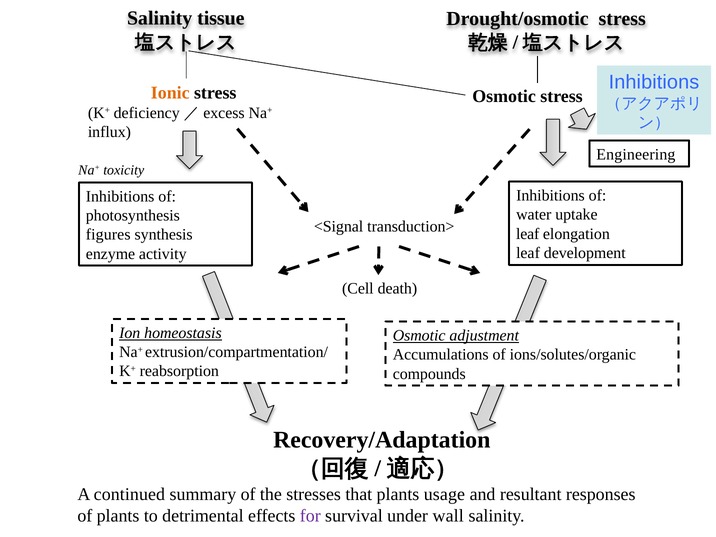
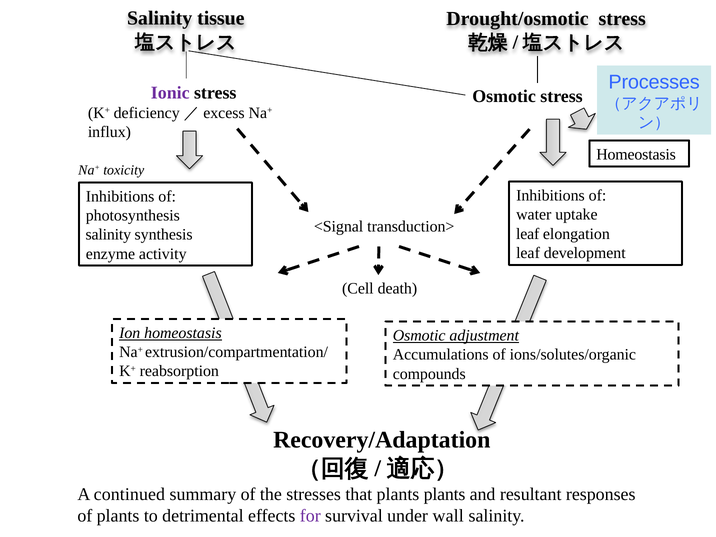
Inhibitions: Inhibitions -> Processes (654, 82)
Ionic colour: orange -> purple (170, 93)
Engineering: Engineering -> Homeostasis (636, 155)
figures: figures -> salinity (108, 235)
plants usage: usage -> plants (445, 494)
